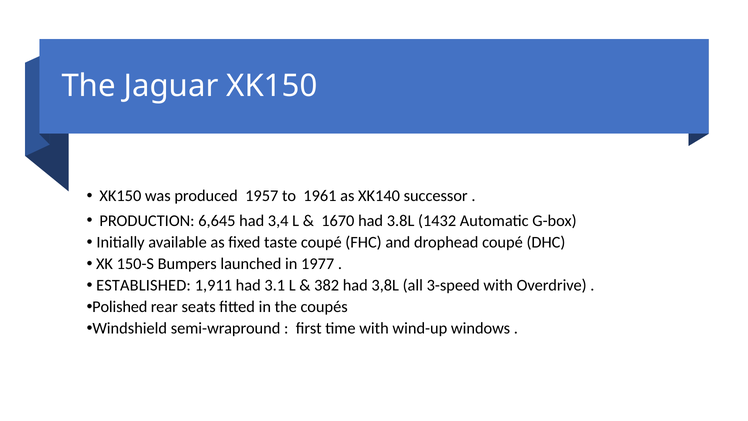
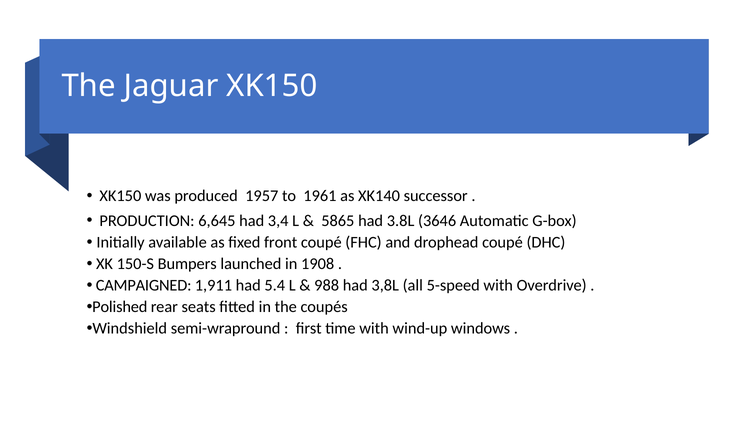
1670: 1670 -> 5865 (338, 221)
1432: 1432 -> 3646 (437, 221)
taste: taste -> front (281, 242)
1977: 1977 -> 1908 (318, 264)
ESTABLISHED: ESTABLISHED -> CAMPAIGNED (144, 285)
3.1: 3.1 -> 5.4 (275, 285)
382: 382 -> 988 (327, 285)
3-speed: 3-speed -> 5-speed (453, 285)
